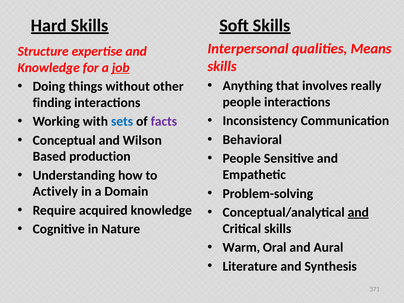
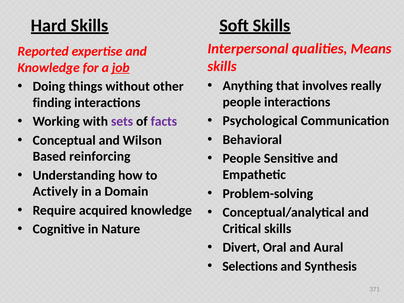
Structure: Structure -> Reported (43, 51)
Inconsistency: Inconsistency -> Psychological (260, 121)
sets colour: blue -> purple (122, 121)
production: production -> reinforcing (100, 156)
and underline: present -> none (358, 212)
Warm: Warm -> Divert (241, 247)
Literature: Literature -> Selections (250, 266)
